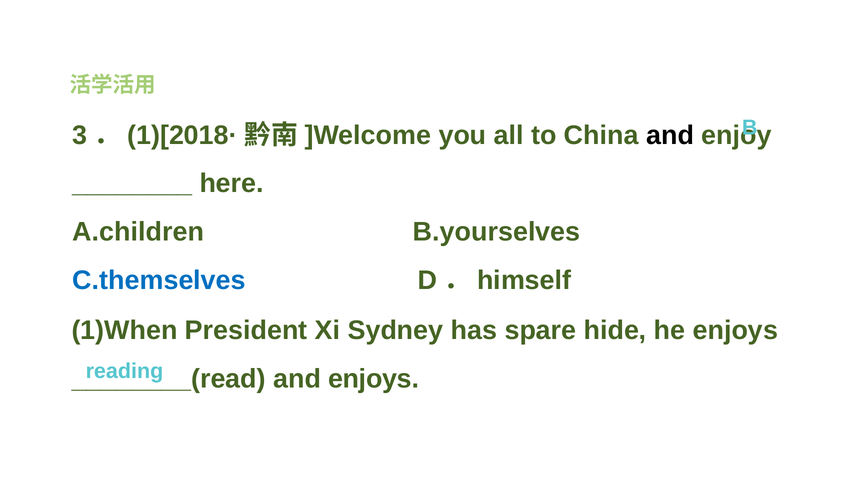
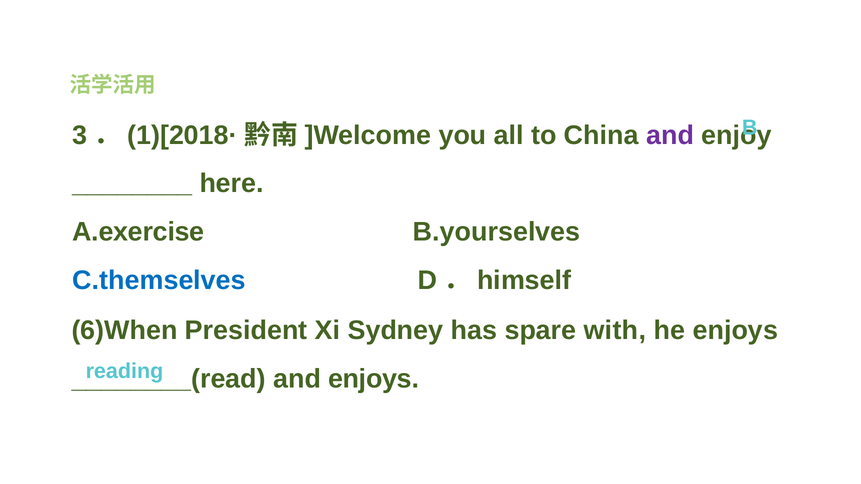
and colour: black -> purple (670, 135)
A.children: A.children -> A.exercise (138, 232)
1)When: 1)When -> 6)When (125, 331)
hide: hide -> with (615, 331)
